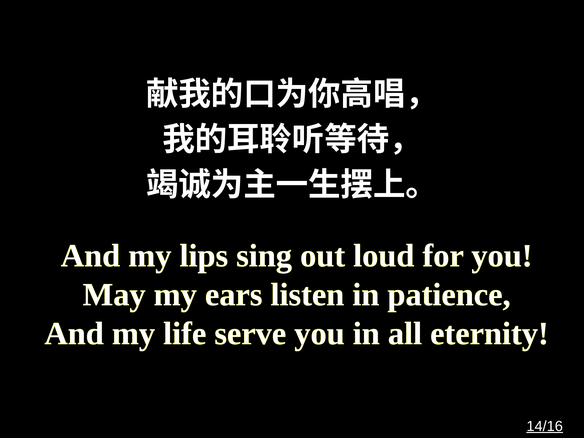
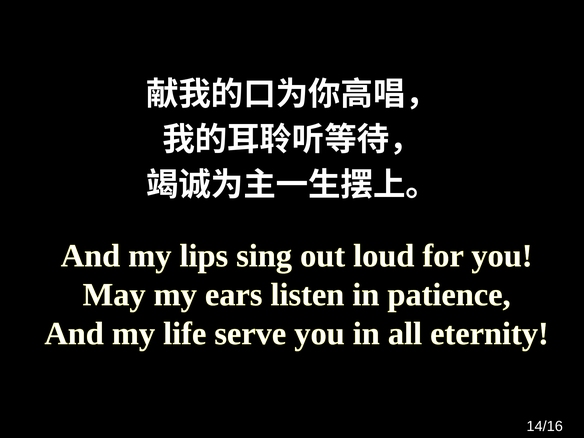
14/16 underline: present -> none (545, 426)
